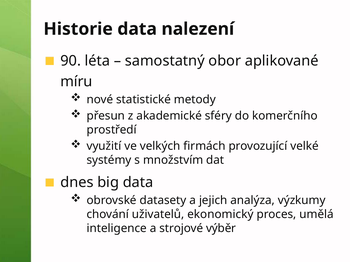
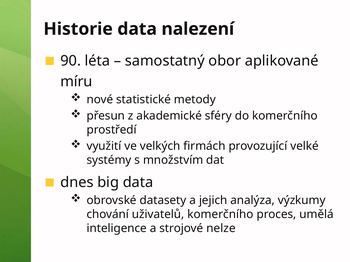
uživatelů ekonomický: ekonomický -> komerčního (220, 215)
výběr: výběr -> nelze (221, 229)
